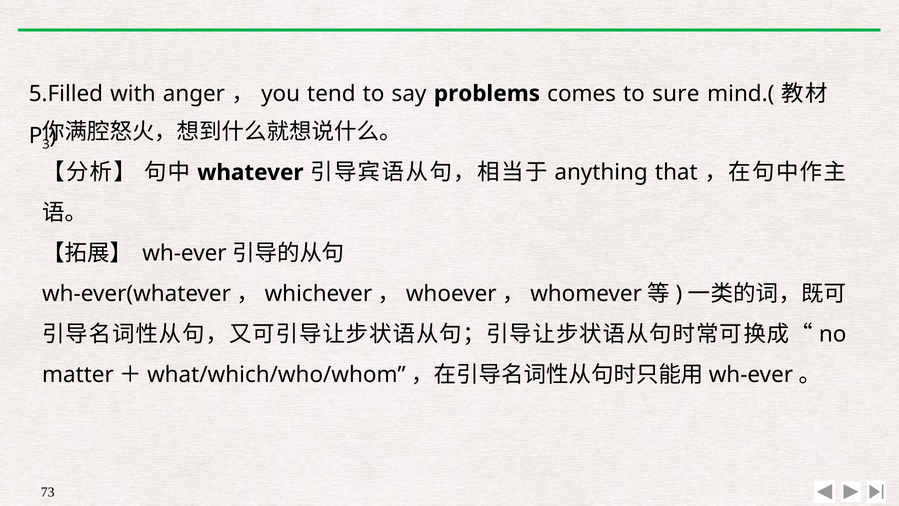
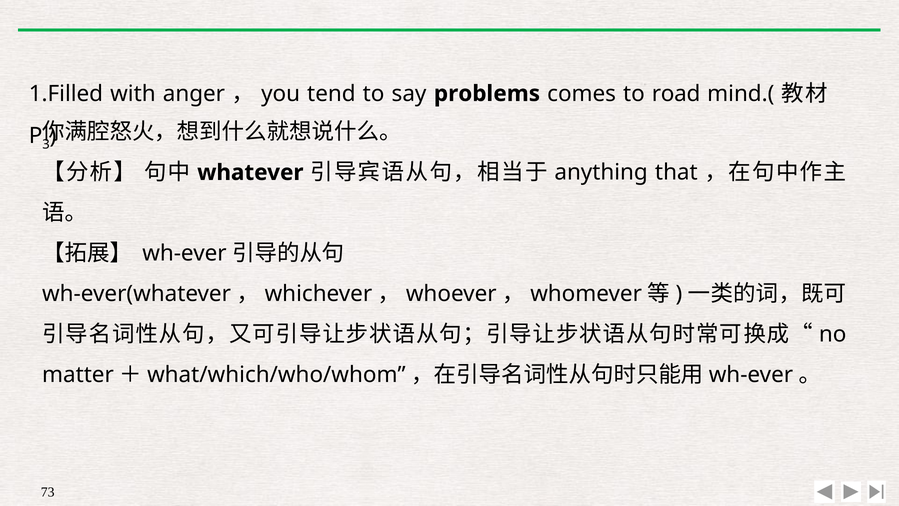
5.Filled: 5.Filled -> 1.Filled (66, 94)
sure: sure -> road (676, 94)
